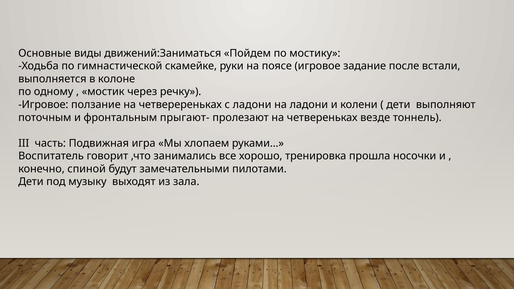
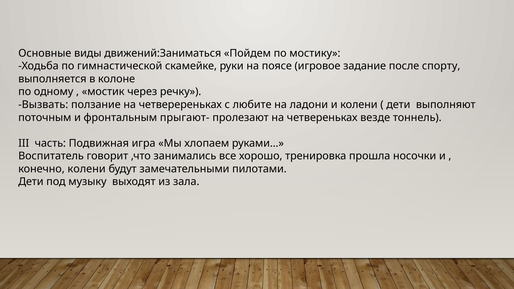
встали: встали -> спорту (441, 66)
Игровое: Игровое -> Вызвать (43, 105)
с ладони: ладони -> любите (252, 105)
конечно спиной: спиной -> колени (87, 169)
